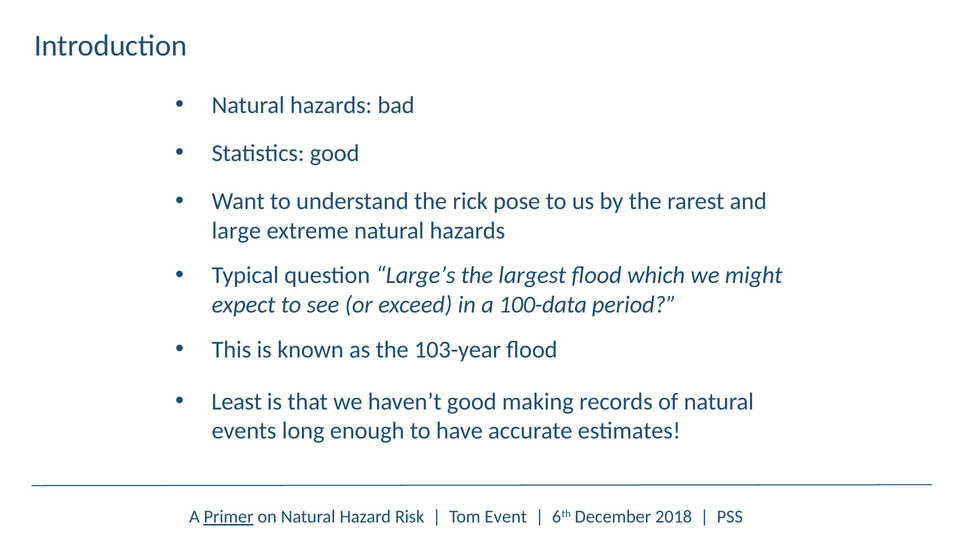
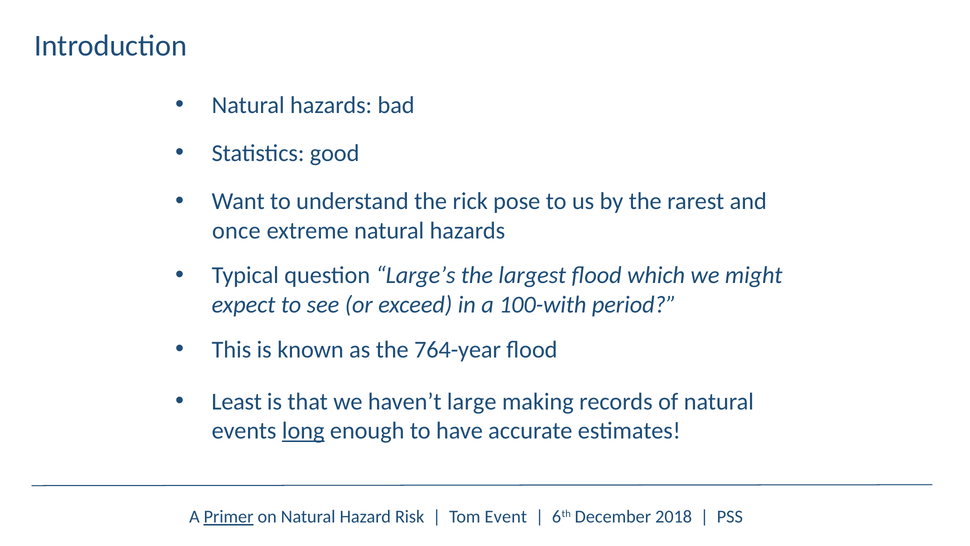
large: large -> once (236, 230)
100-data: 100-data -> 100-with (543, 304)
103-year: 103-year -> 764-year (458, 349)
haven’t good: good -> large (472, 402)
long underline: none -> present (303, 431)
